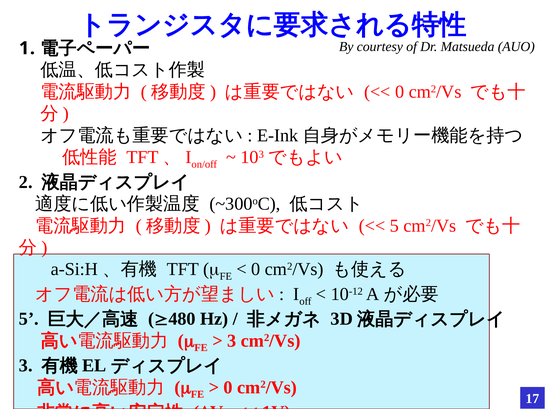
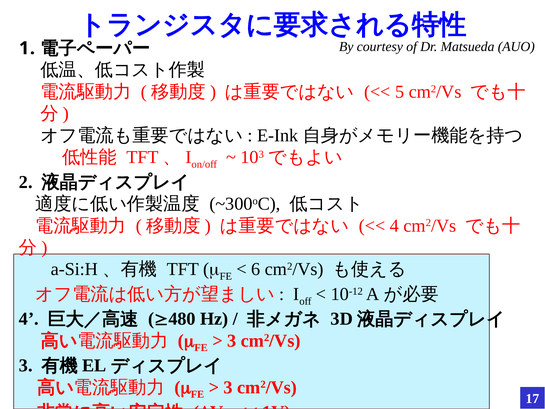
0: 0 -> 5 (400, 92)
5: 5 -> 4 (395, 226)
0: 0 -> 6 (256, 269)
5: 5 -> 4 (29, 319)
0: 0 -> 3 (228, 387)
